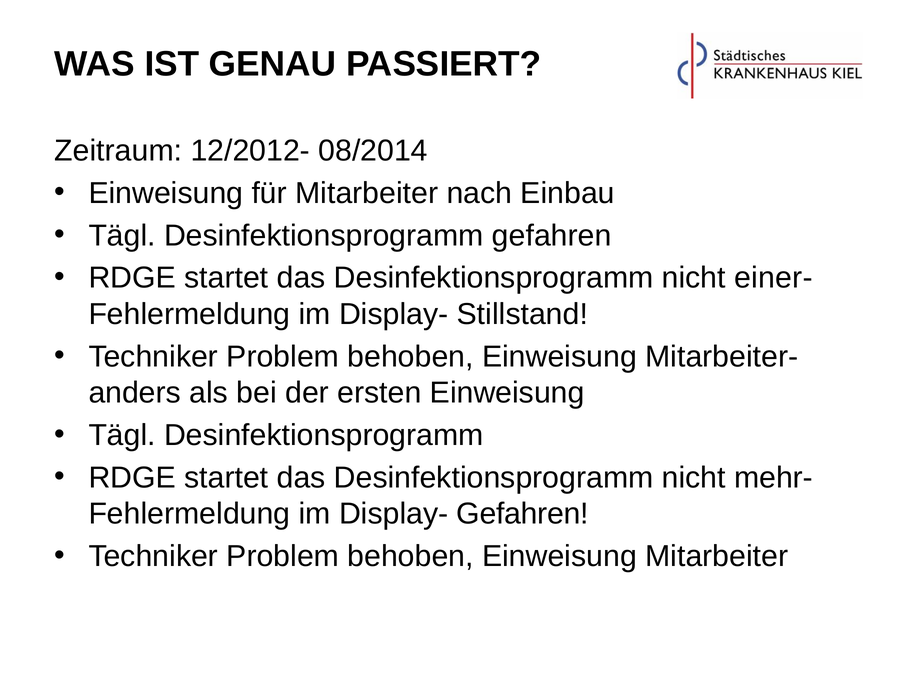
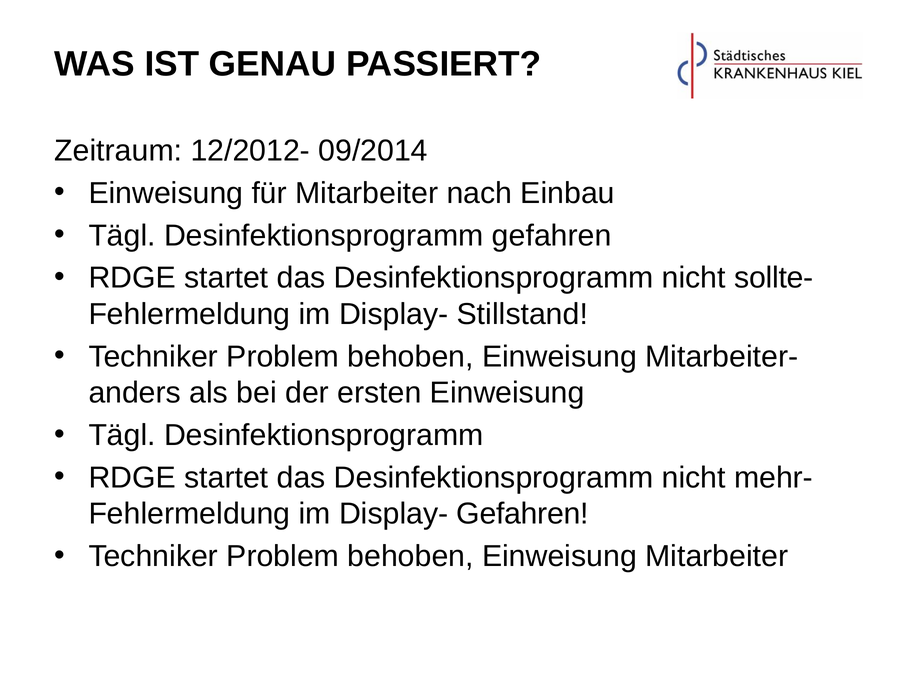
08/2014: 08/2014 -> 09/2014 (373, 151)
einer-: einer- -> sollte- (774, 278)
